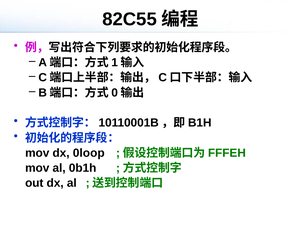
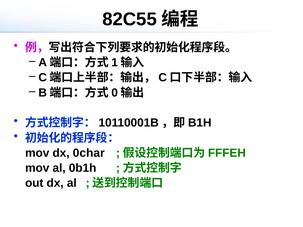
0loop: 0loop -> 0char (89, 153)
